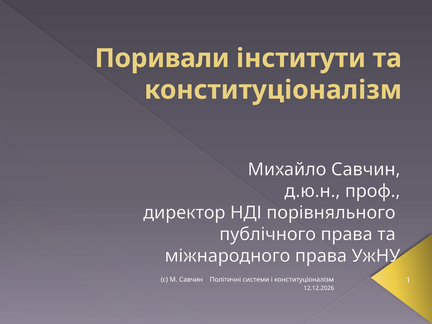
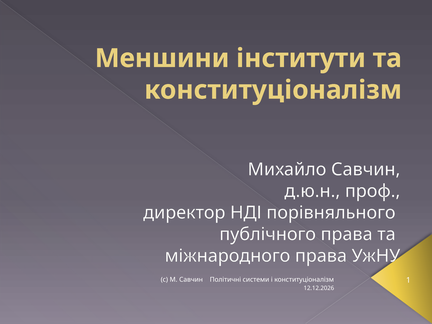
Поривали: Поривали -> Меншини (162, 58)
